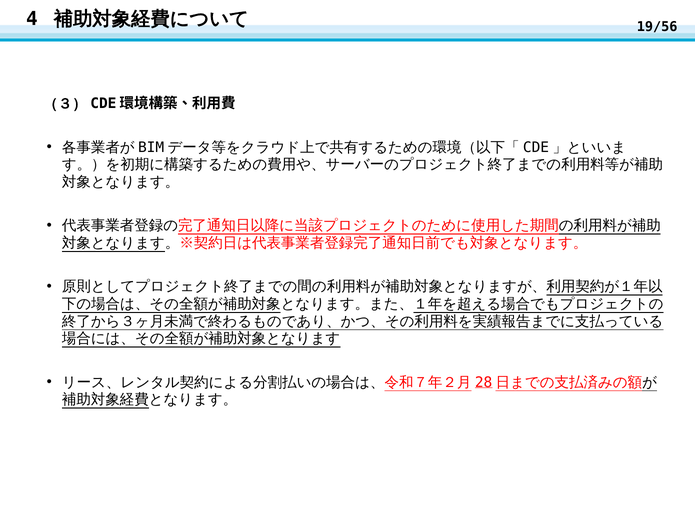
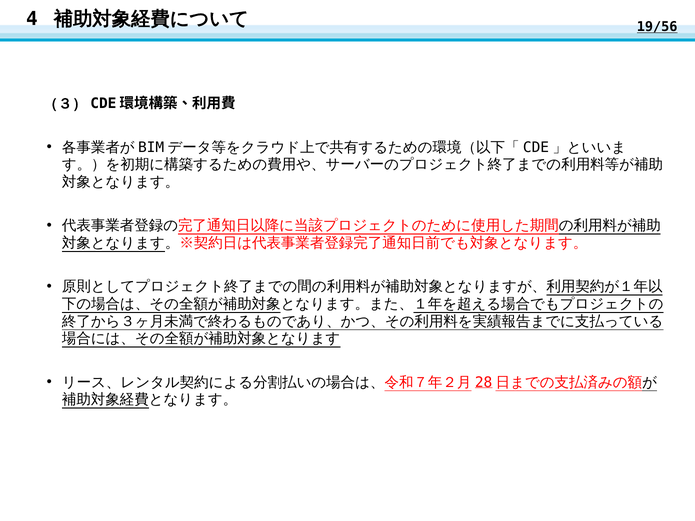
19/56 underline: none -> present (657, 27)
